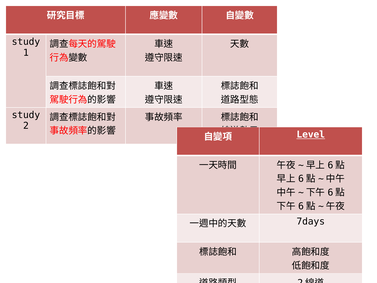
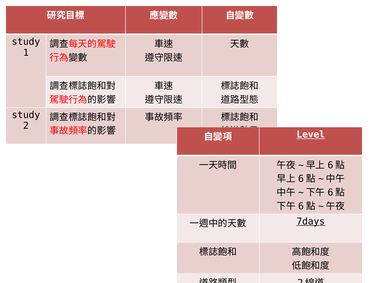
7days underline: none -> present (311, 221)
